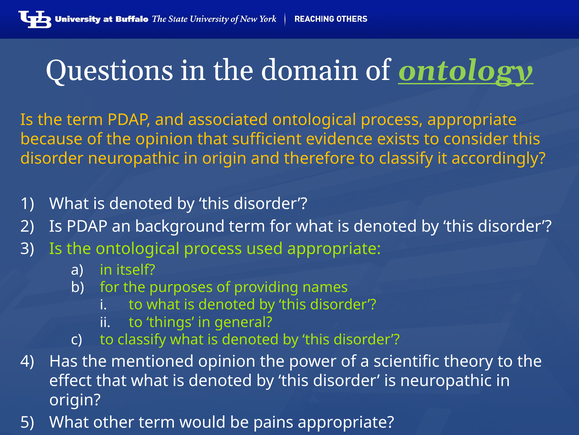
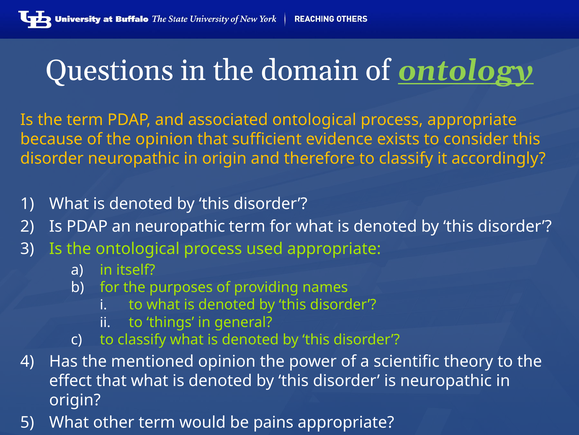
an background: background -> neuropathic (180, 226)
